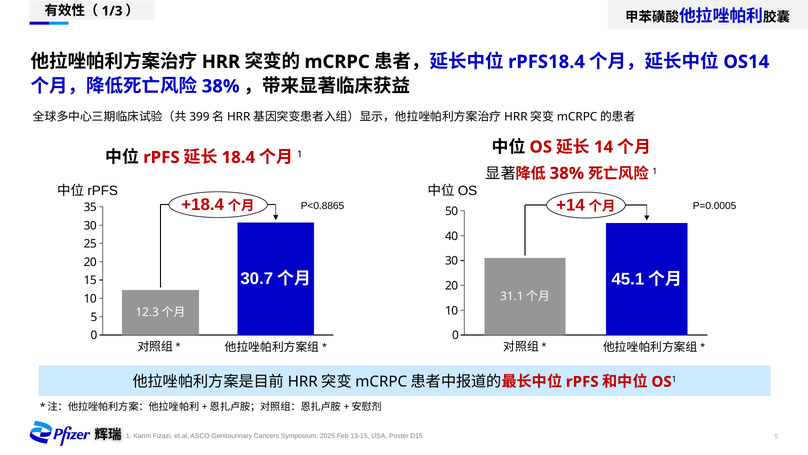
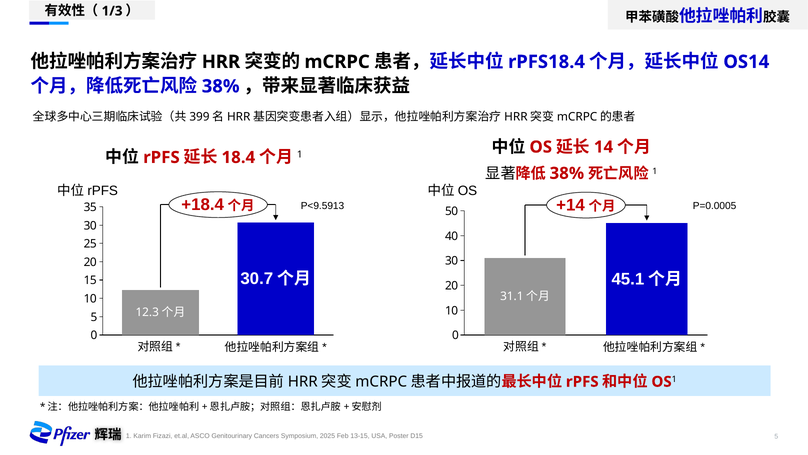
P<0.8865: P<0.8865 -> P<9.5913 (322, 205)
